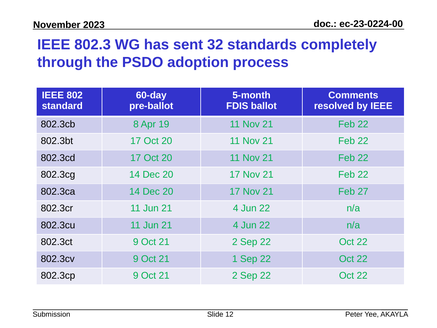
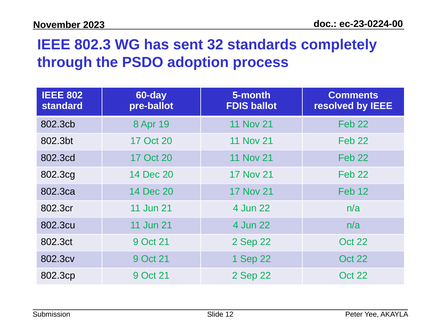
Feb 27: 27 -> 12 (363, 191)
